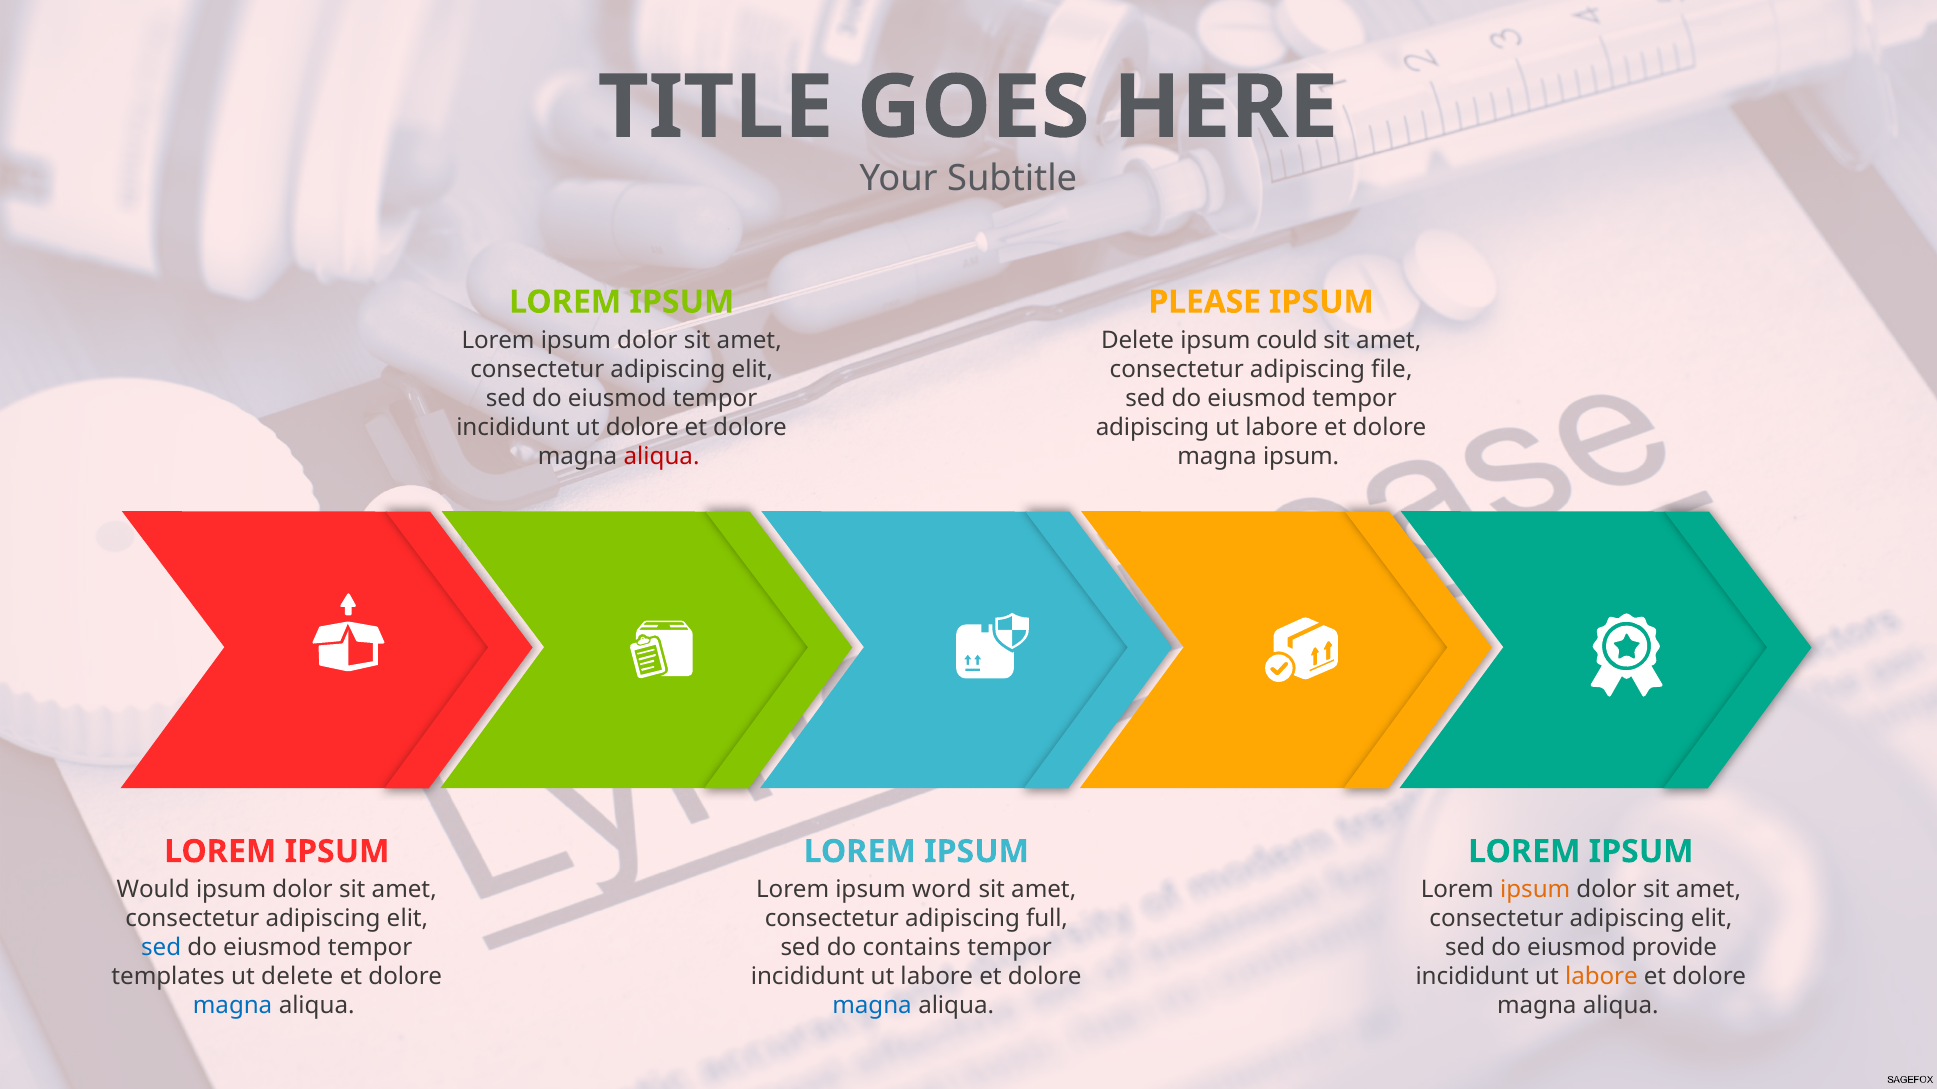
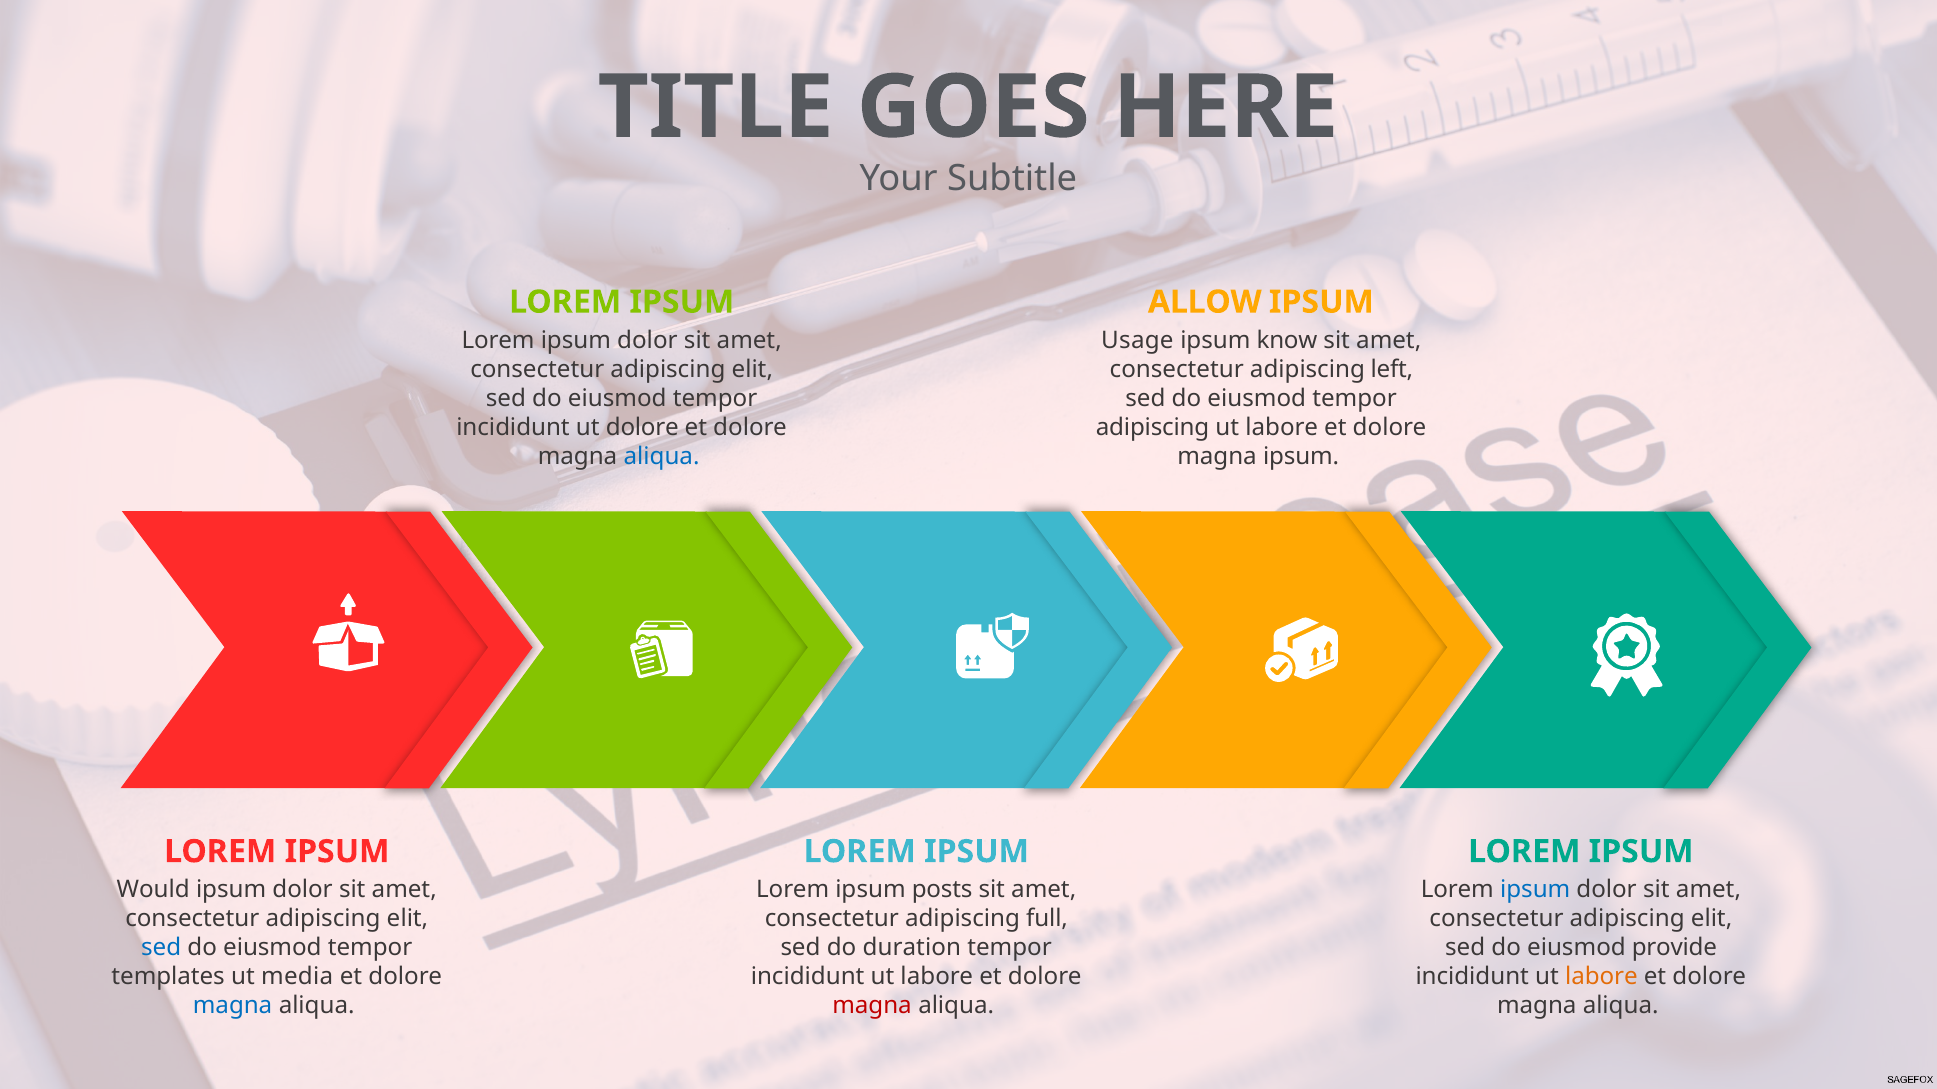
PLEASE: PLEASE -> ALLOW (1205, 302)
Delete: Delete -> Usage (1137, 340)
could: could -> know (1287, 340)
file: file -> left (1392, 369)
aliqua colour: red -> blue (662, 457)
word: word -> posts (942, 890)
ipsum colour: orange -> blue (1535, 890)
contains: contains -> duration (912, 948)
ut delete: delete -> media (297, 977)
magna colour: blue -> red (872, 1006)
